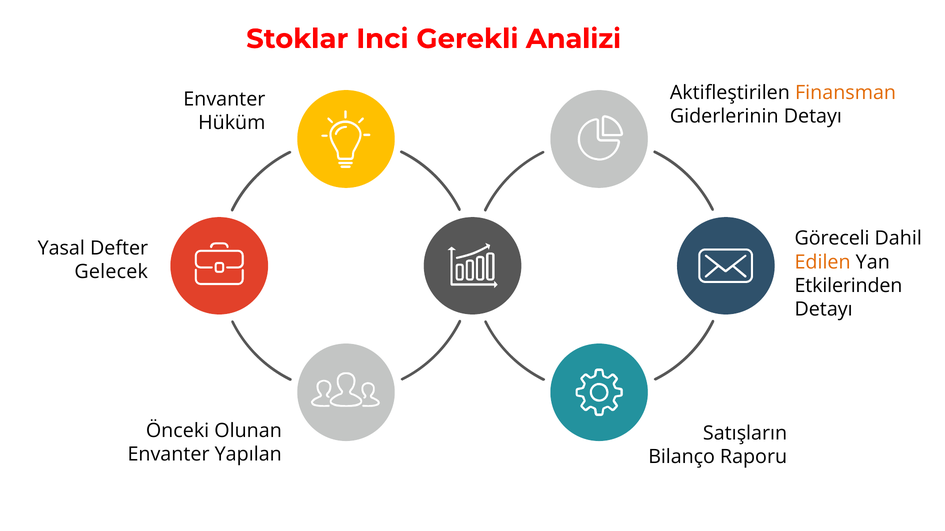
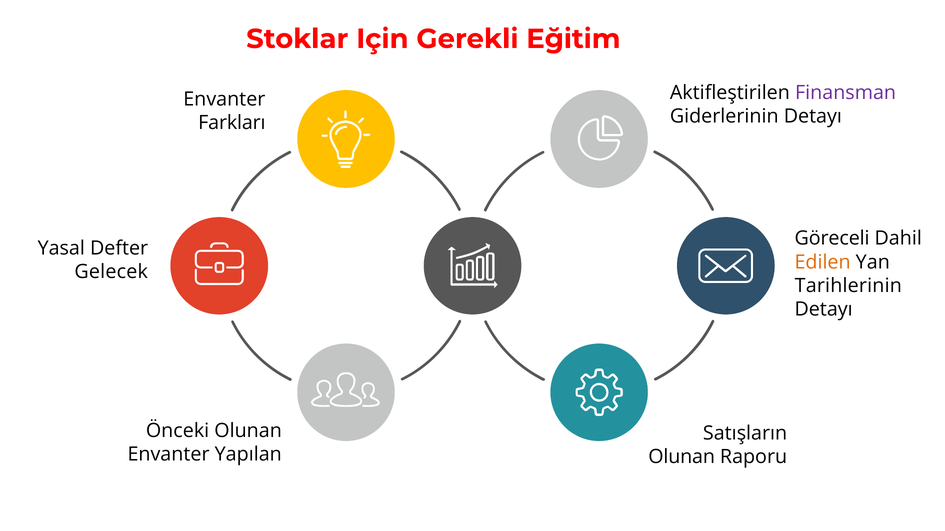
Inci: Inci -> Için (382, 39)
Analizi: Analizi -> Eğitim (573, 39)
Finansman colour: orange -> purple (846, 93)
Hüküm: Hüküm -> Farkları (232, 123)
Etkilerinden: Etkilerinden -> Tarihlerinin (848, 286)
Bilanço: Bilanço -> Olunan (682, 457)
